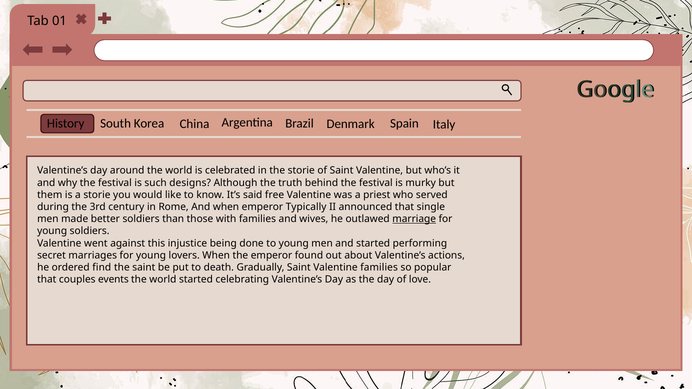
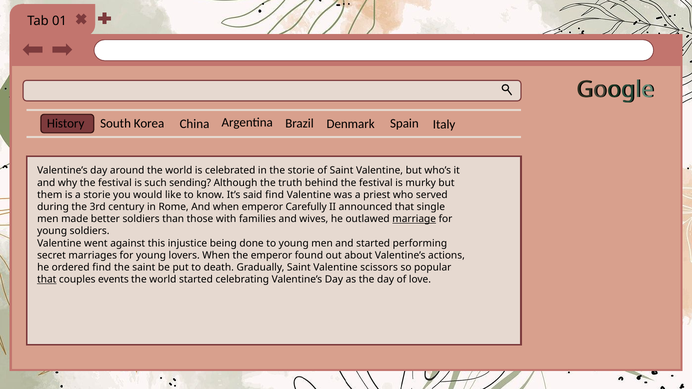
designs: designs -> sending (190, 183)
said free: free -> find (275, 195)
Typically: Typically -> Carefully (306, 207)
Valentine families: families -> scissors (379, 268)
that underline: none -> present (47, 280)
